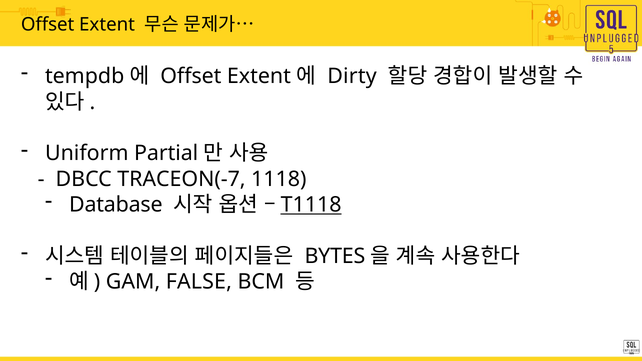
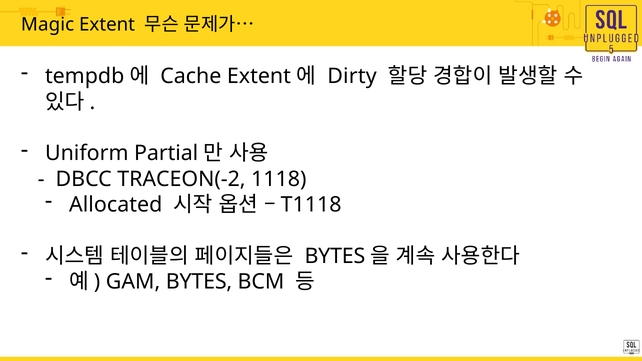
Offset: Offset -> Magic (48, 25)
Offset: Offset -> Cache (191, 76)
TRACEON(-7: TRACEON(-7 -> TRACEON(-2 (181, 179)
Database: Database -> Allocated (116, 205)
T1118 underline: present -> none (311, 205)
GAM FALSE: FALSE -> BYTES (199, 282)
